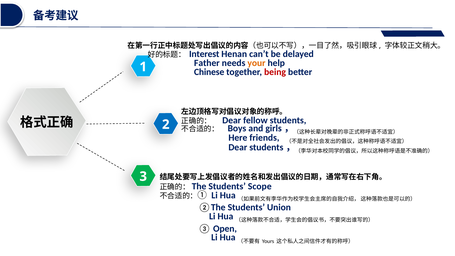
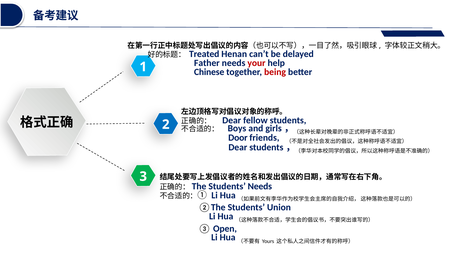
Interest: Interest -> Treated (204, 54)
your colour: orange -> red (256, 63)
Here: Here -> Door (238, 138)
Students Scope: Scope -> Needs (260, 186)
